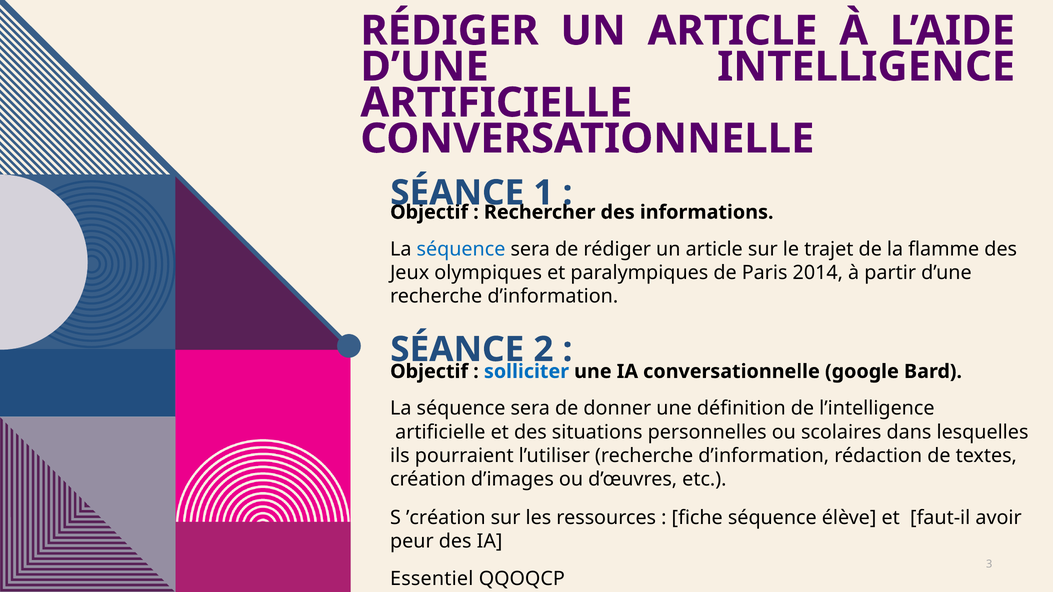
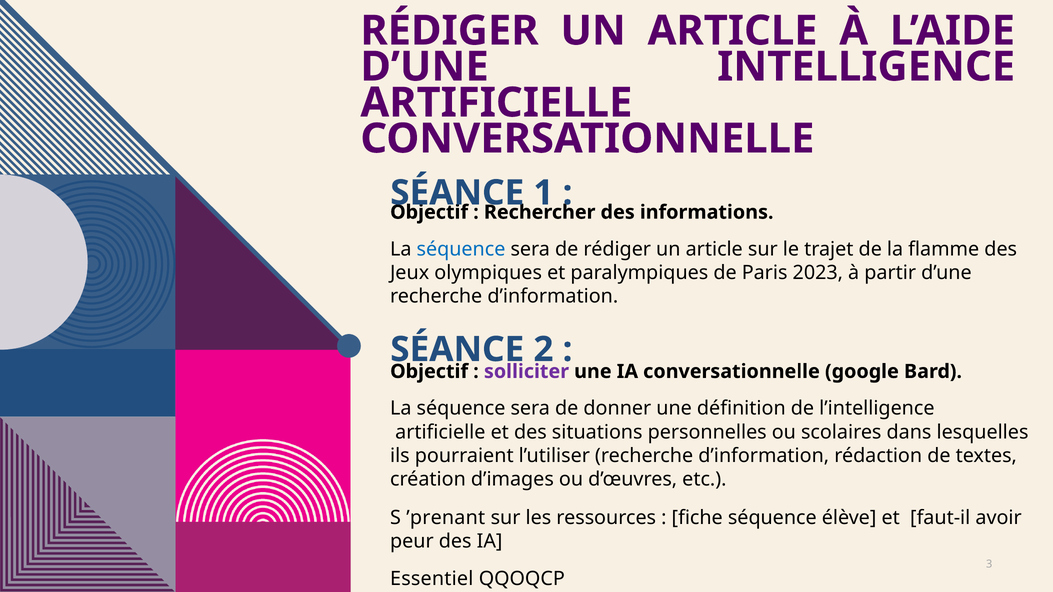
2014: 2014 -> 2023 (818, 273)
solliciter colour: blue -> purple (526, 372)
’création: ’création -> ’prenant (446, 518)
